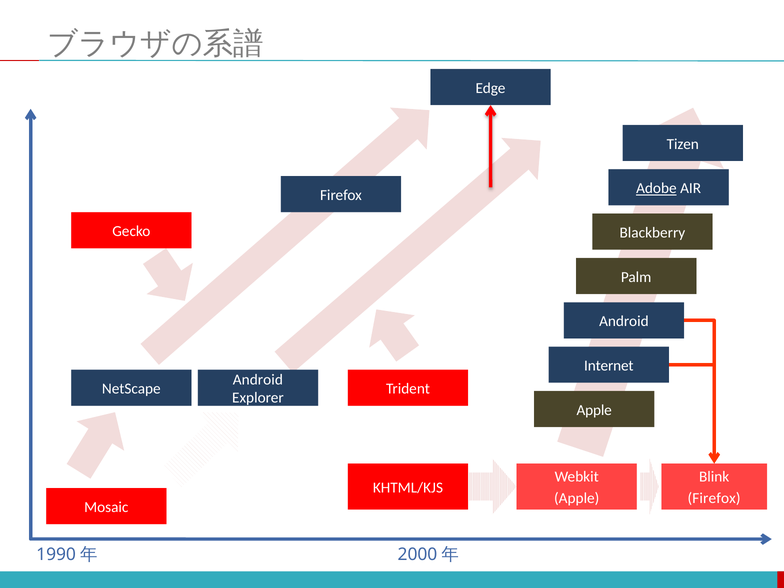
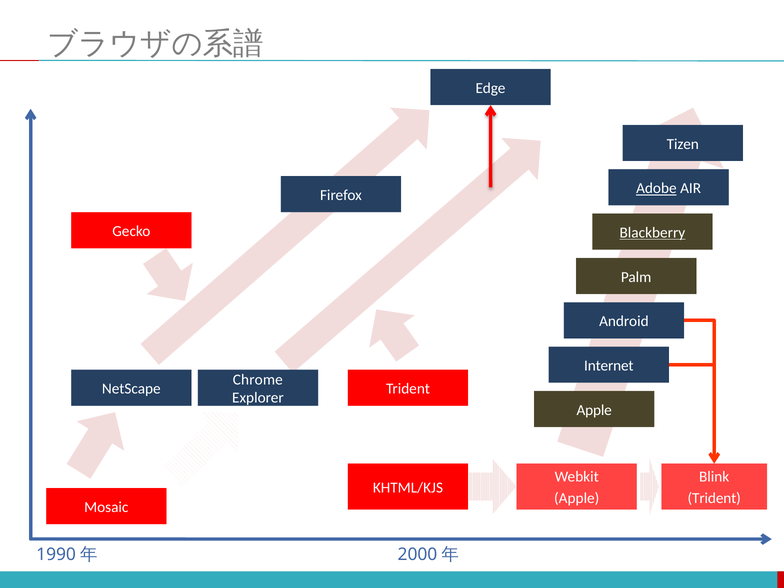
Blackberry underline: none -> present (652, 233)
Android: Android -> Chrome (258, 380)
Firefox: Firefox -> Trident (714, 498)
